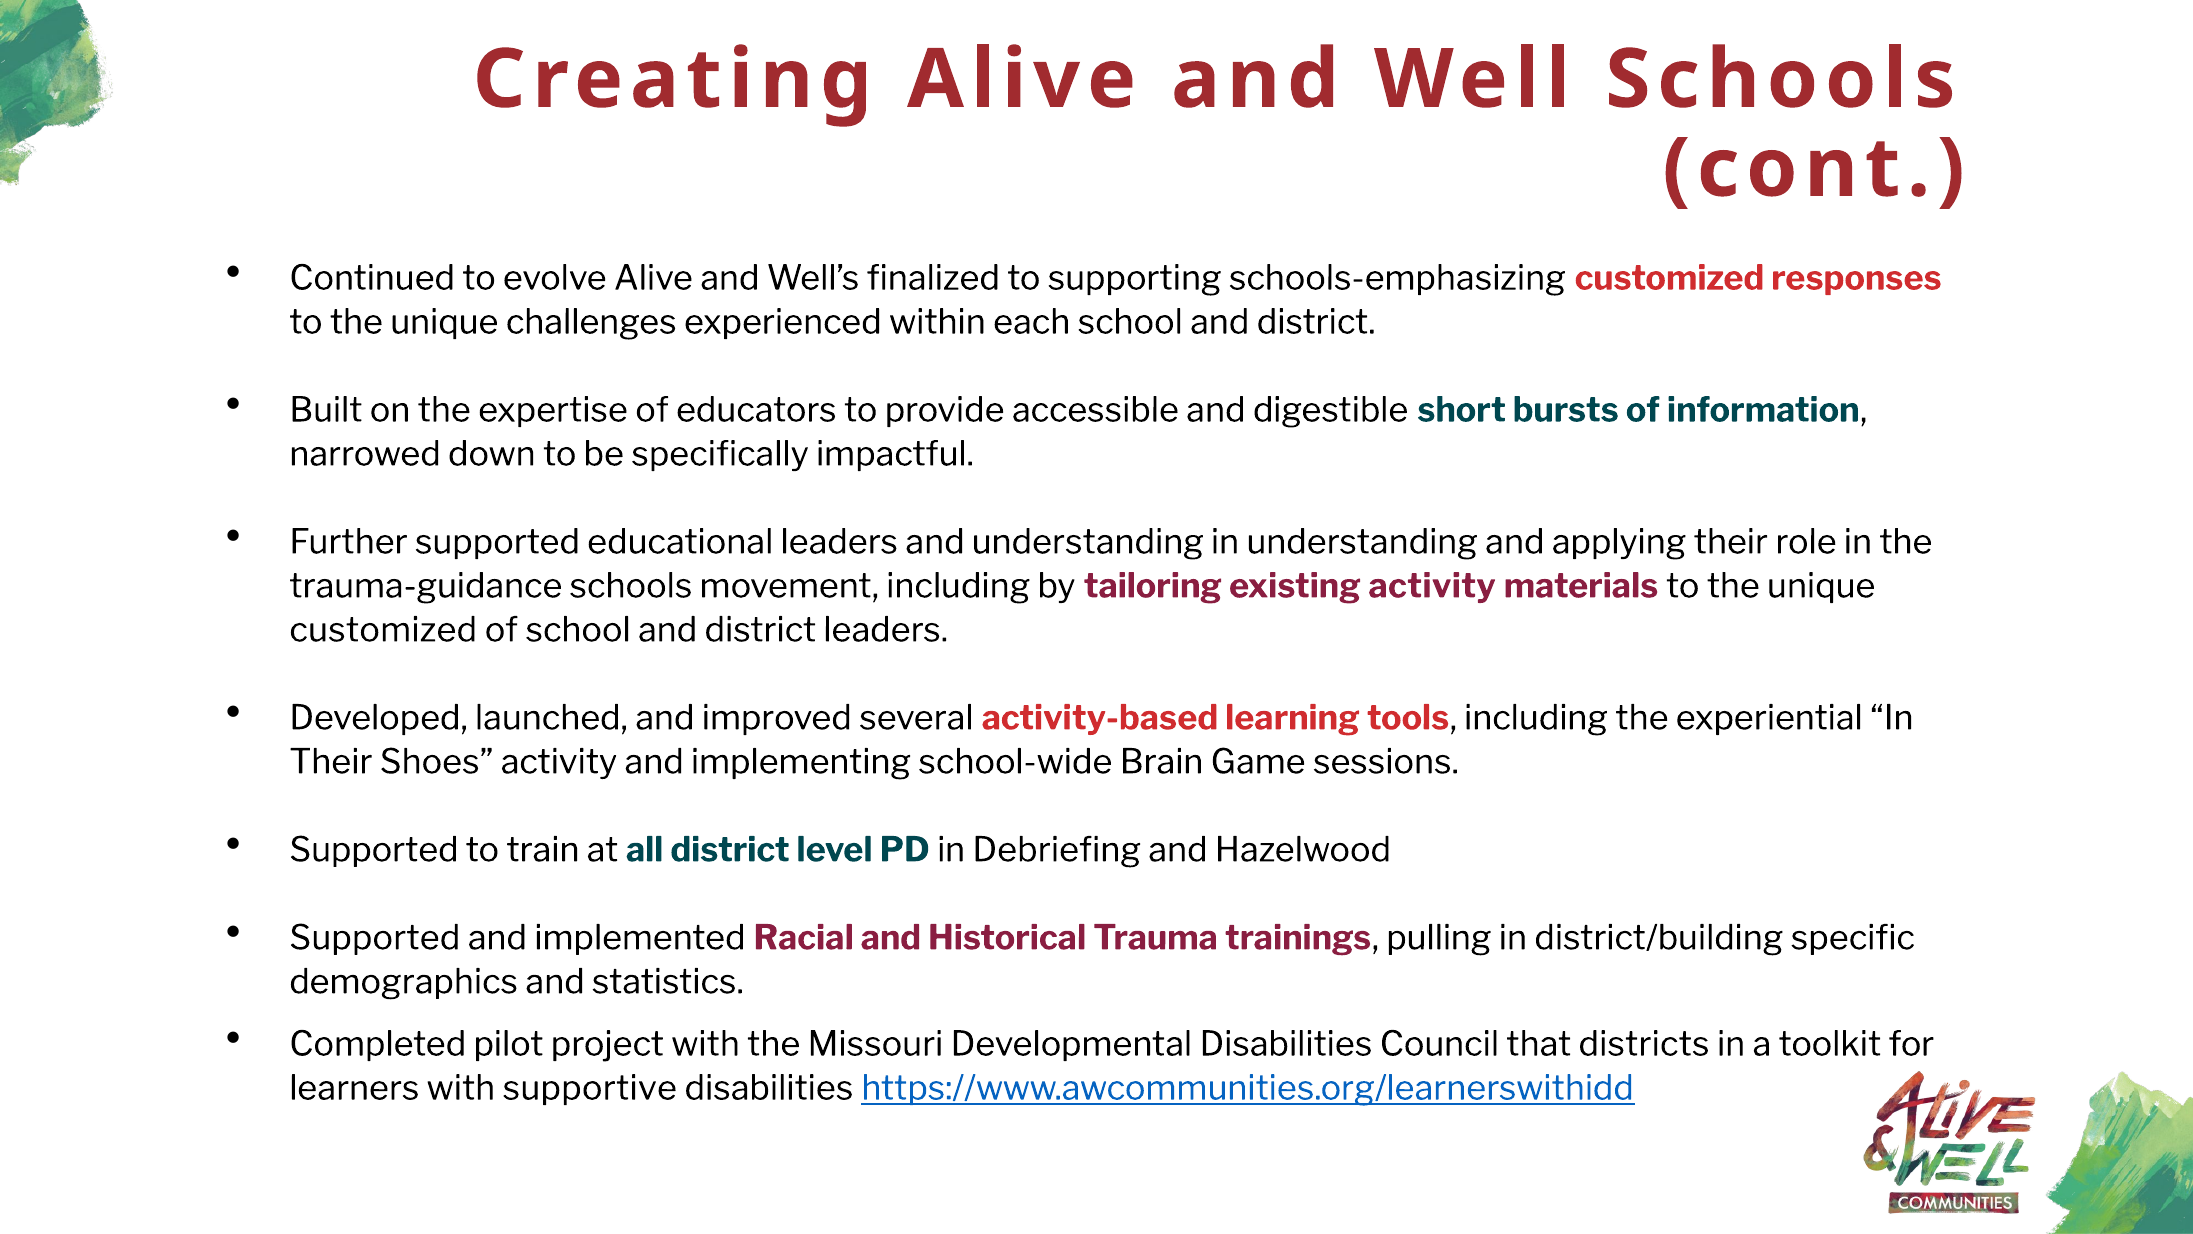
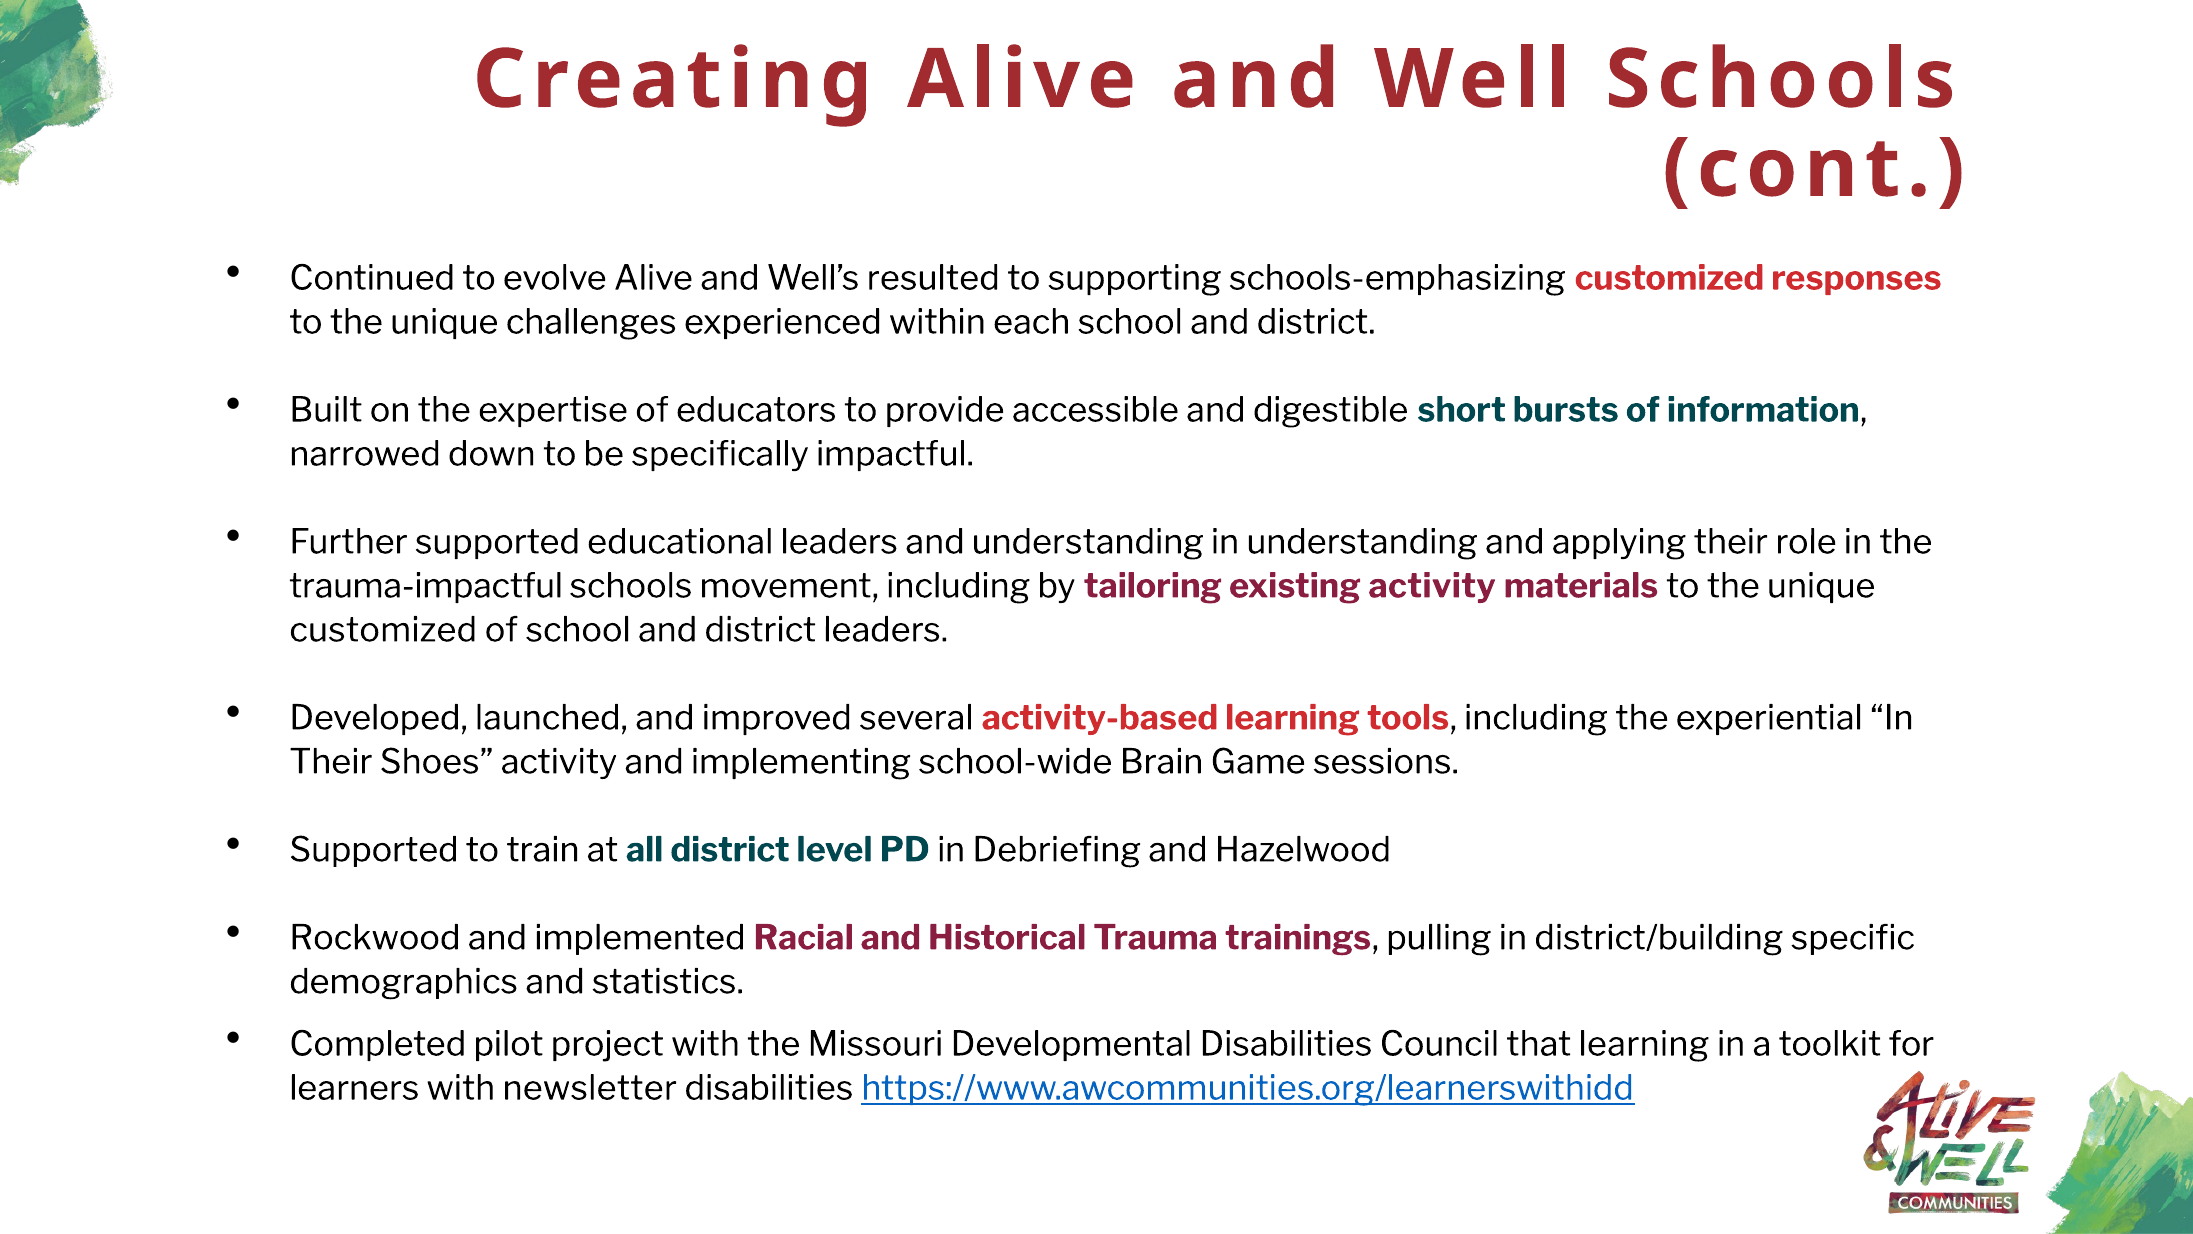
finalized: finalized -> resulted (933, 278)
trauma-guidance: trauma-guidance -> trauma-impactful (426, 586)
Supported: Supported -> Rockwood (375, 938)
that districts: districts -> learning (1644, 1044)
supportive: supportive -> newsletter (590, 1088)
